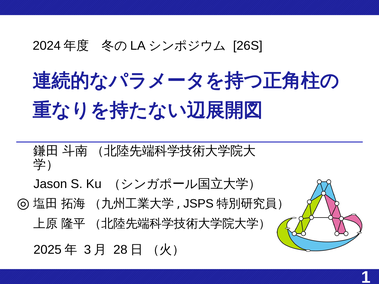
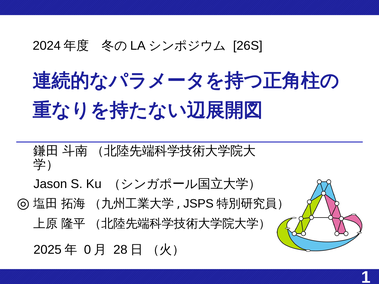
3: 3 -> 0 (87, 250)
